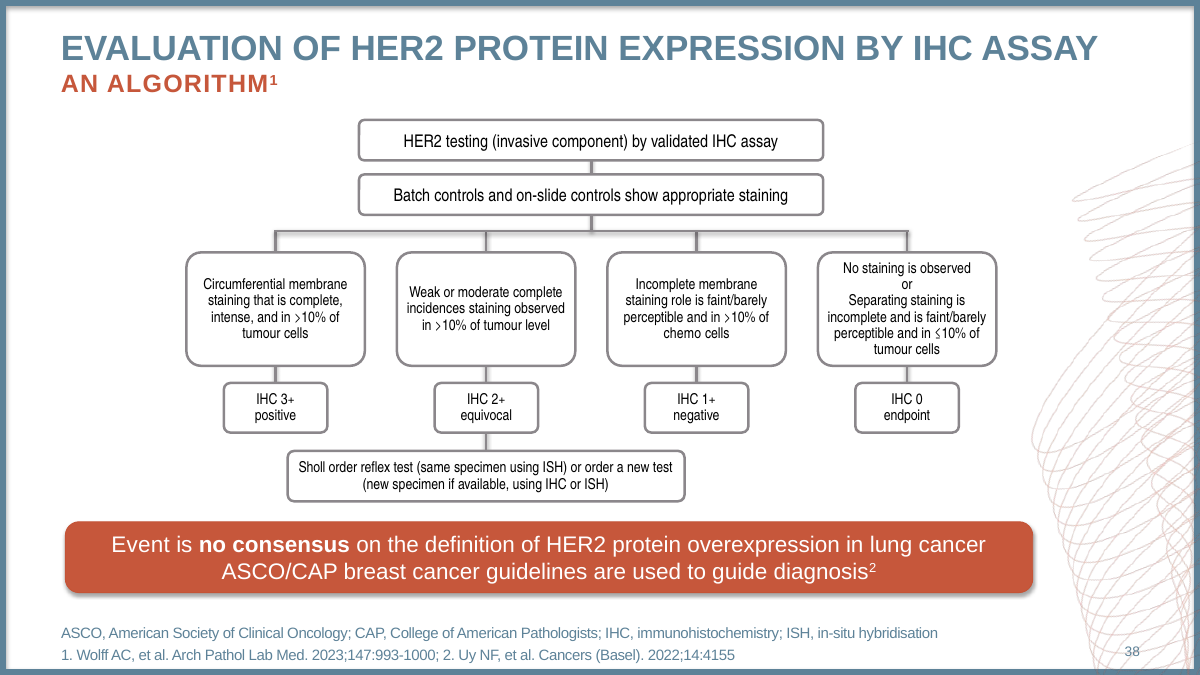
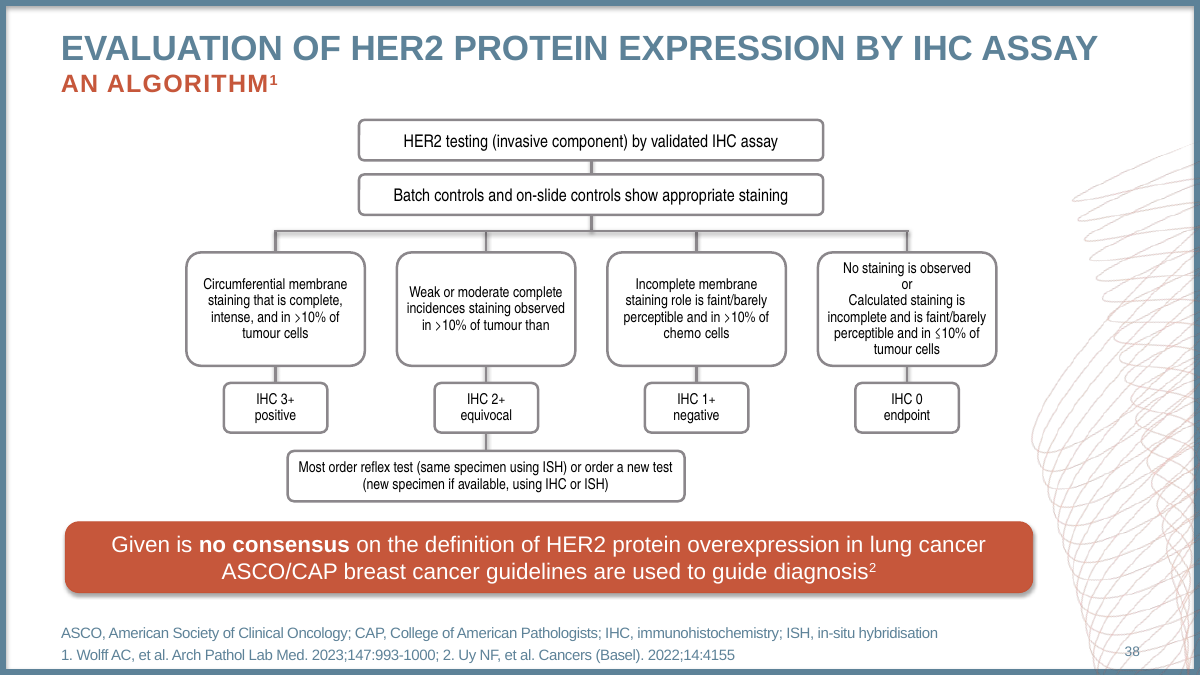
Separating: Separating -> Calculated (878, 301)
level: level -> than (538, 325)
Sholl: Sholl -> Most (312, 468)
Event: Event -> Given (141, 545)
